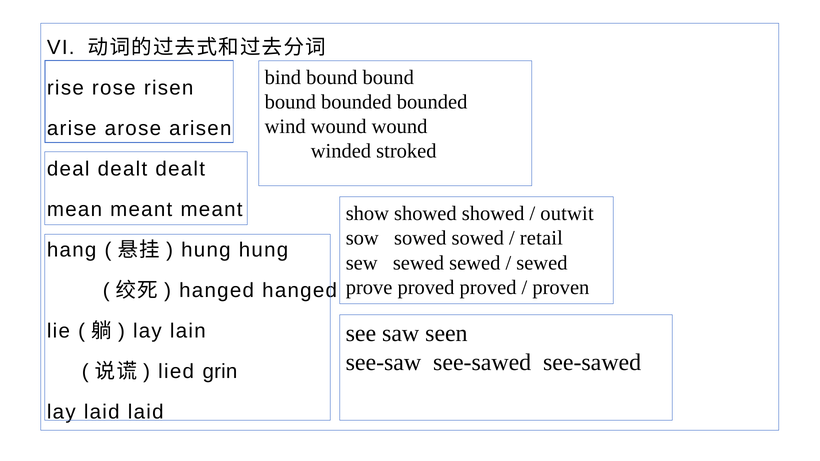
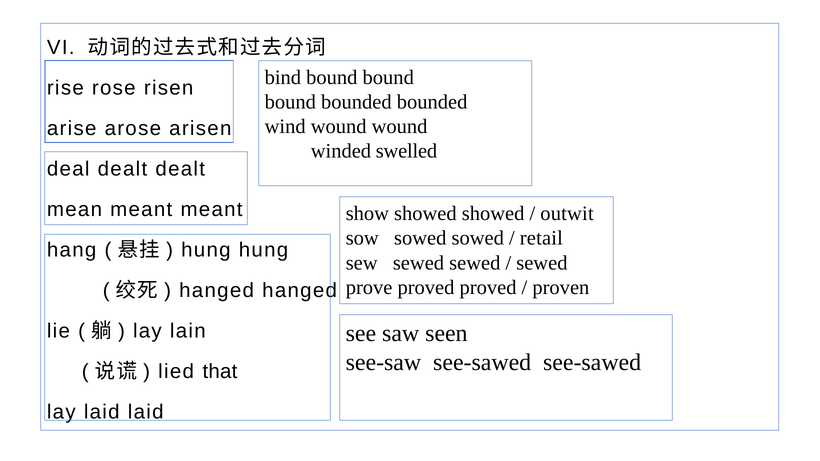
stroked: stroked -> swelled (407, 151)
grin: grin -> that (220, 372)
